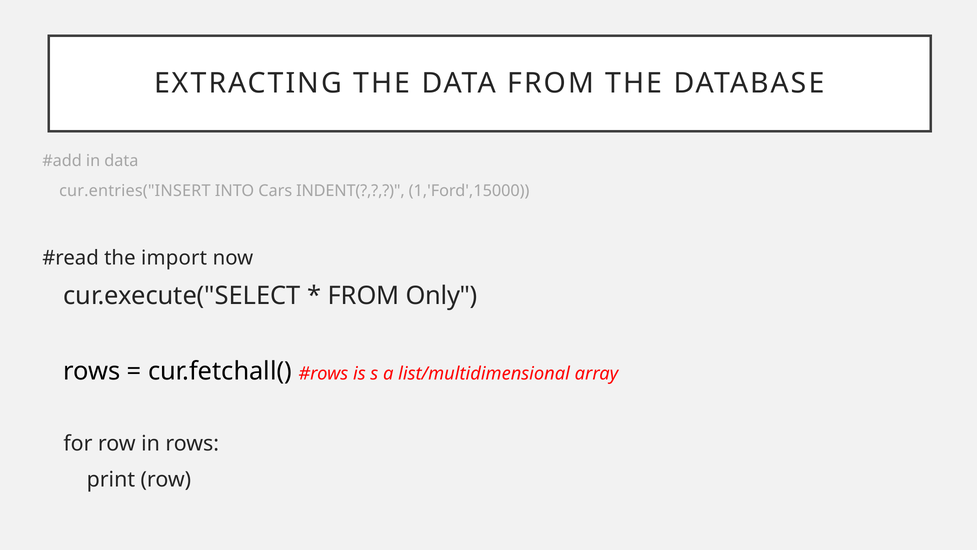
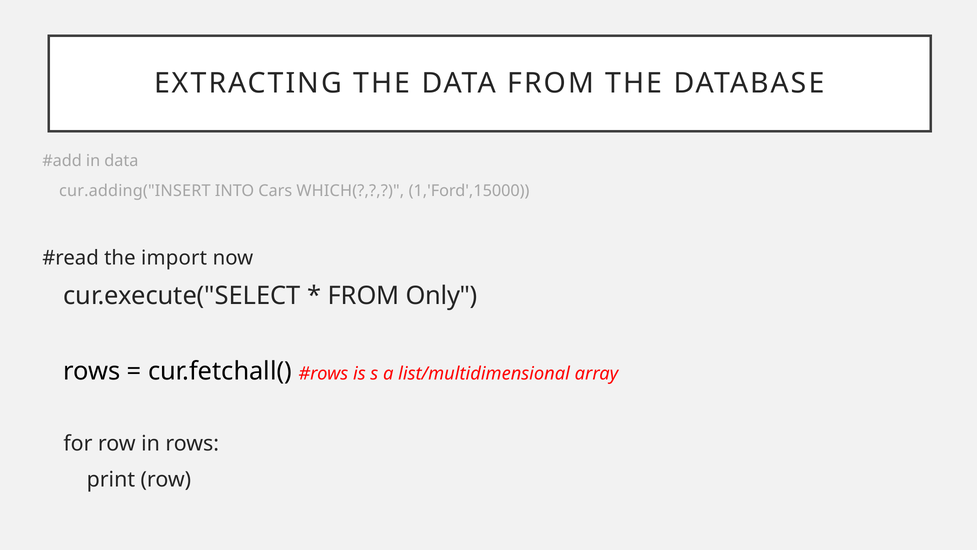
cur.entries("INSERT: cur.entries("INSERT -> cur.adding("INSERT (135, 191)
INDENT(: INDENT( -> WHICH( (350, 191)
